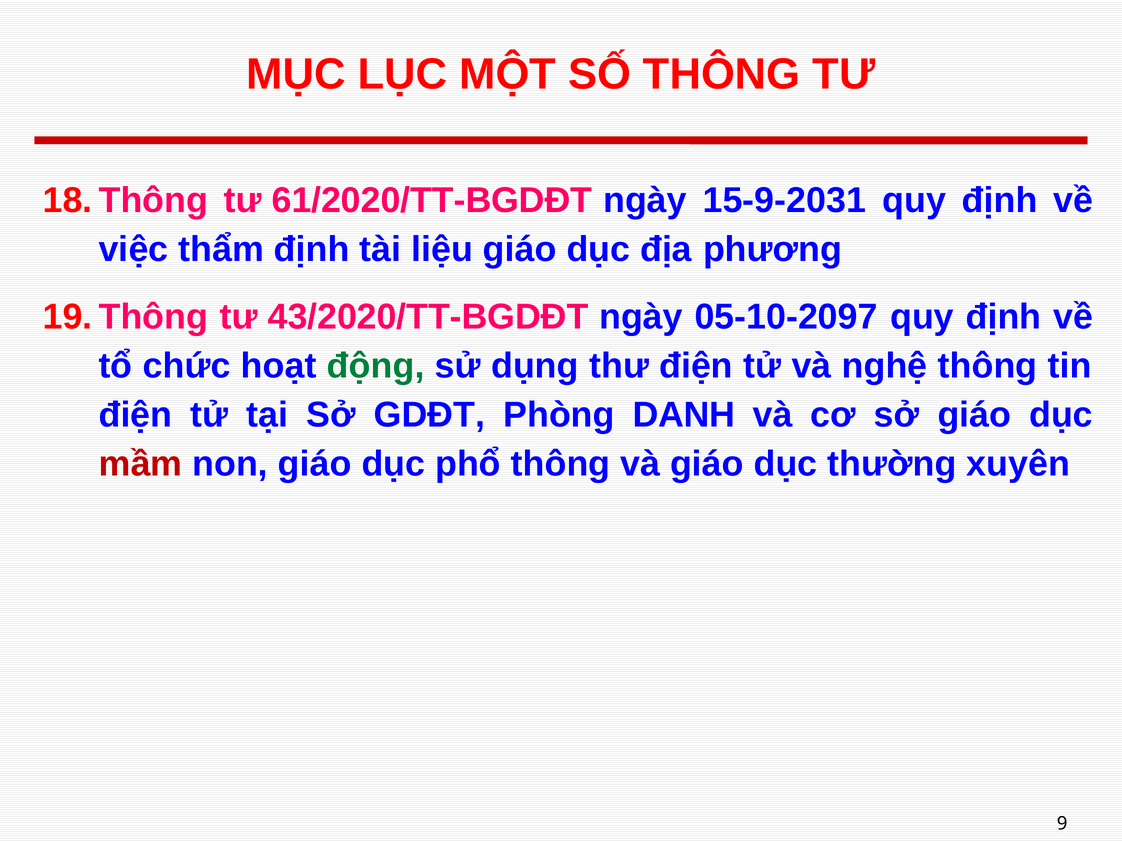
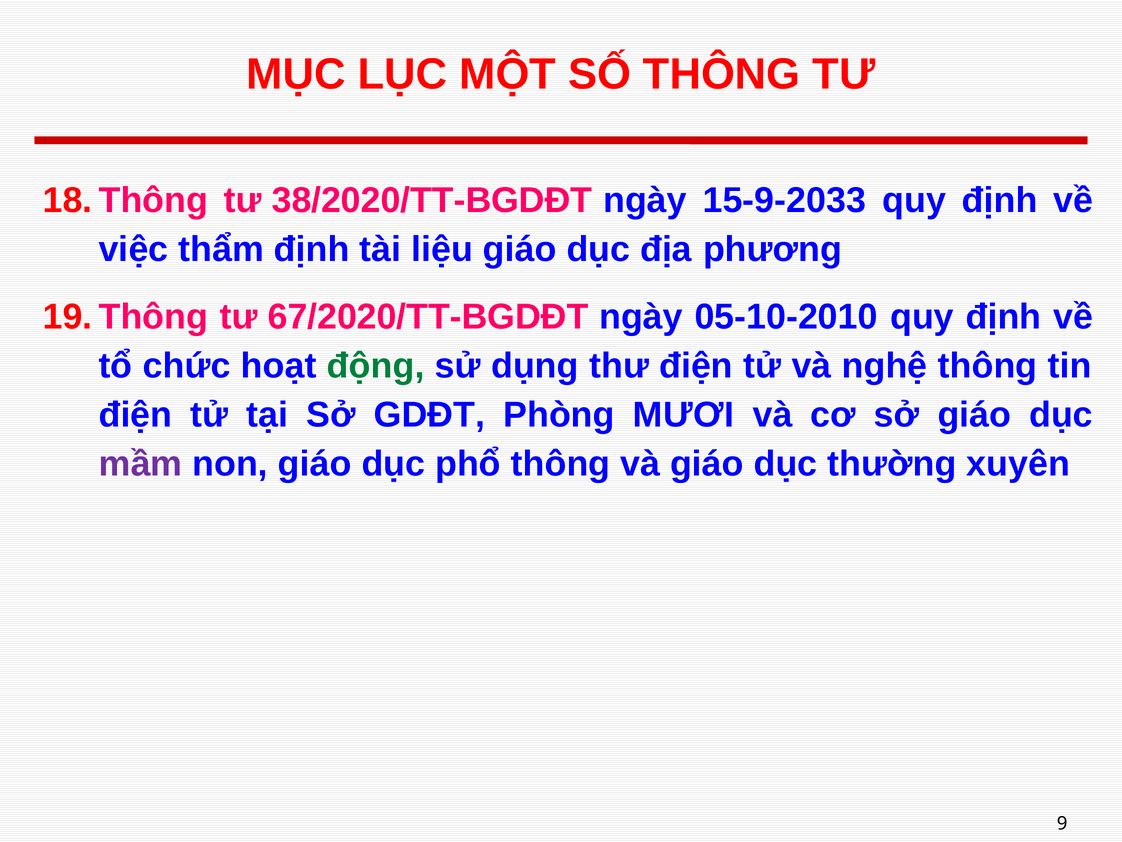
61/2020/TT-BGDĐT: 61/2020/TT-BGDĐT -> 38/2020/TT-BGDĐT (432, 200)
15-9-2031: 15-9-2031 -> 15-9-2033 (784, 200)
43/2020/TT-BGDĐT: 43/2020/TT-BGDĐT -> 67/2020/TT-BGDĐT (428, 317)
05-10-2097: 05-10-2097 -> 05-10-2010 (786, 317)
DANH: DANH -> MƯƠI (683, 415)
mầm colour: red -> purple (140, 464)
